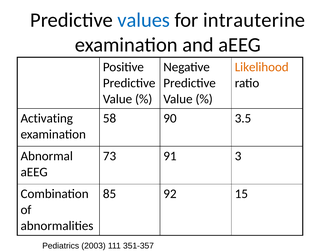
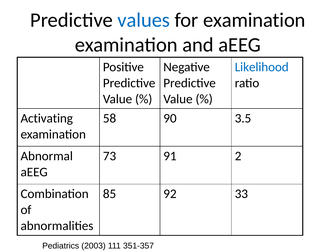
for intrauterine: intrauterine -> examination (254, 20)
Likelihood colour: orange -> blue (262, 67)
3: 3 -> 2 (238, 156)
15: 15 -> 33 (241, 194)
